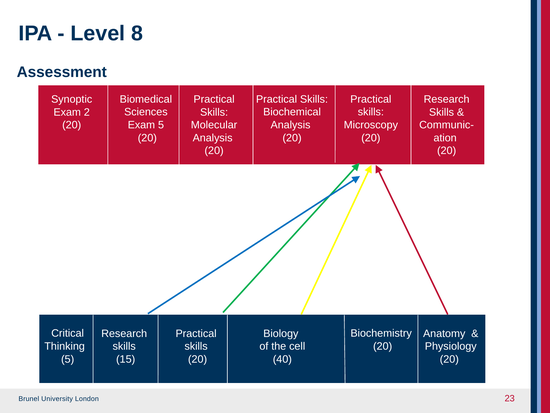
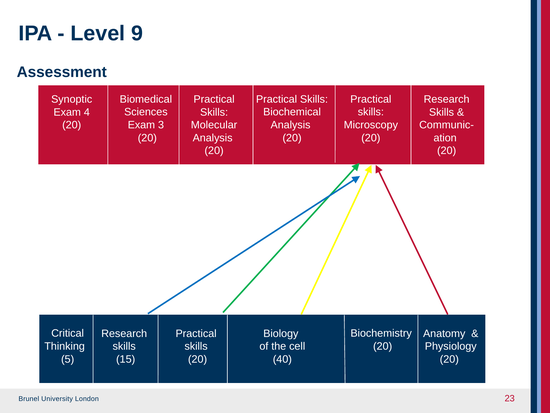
8: 8 -> 9 (137, 33)
2: 2 -> 4 (87, 112)
Exam 5: 5 -> 3 (161, 125)
